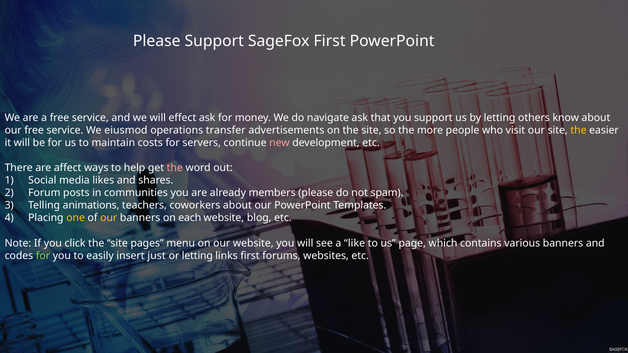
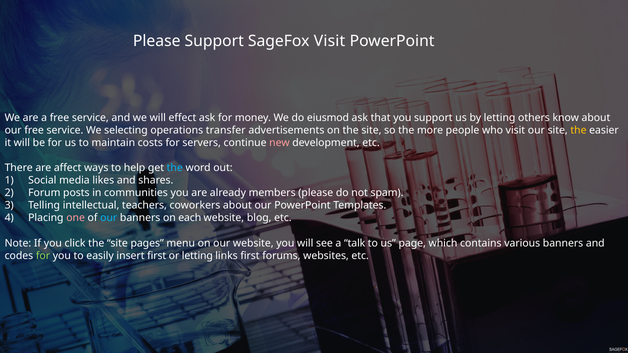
SageFox First: First -> Visit (330, 41)
navigate: navigate -> eiusmod (328, 118)
eiusmod: eiusmod -> selecting (126, 130)
the colour: pink -> light blue (175, 168)
animations: animations -> intellectual (91, 206)
one colour: yellow -> pink (76, 218)
our colour: yellow -> light blue (109, 218)
like: like -> talk (355, 243)
insert just: just -> first (157, 256)
